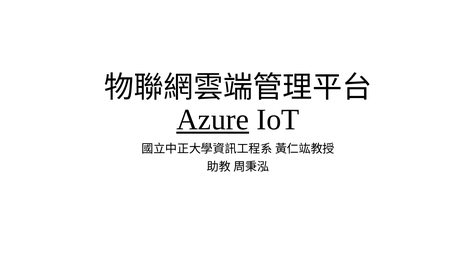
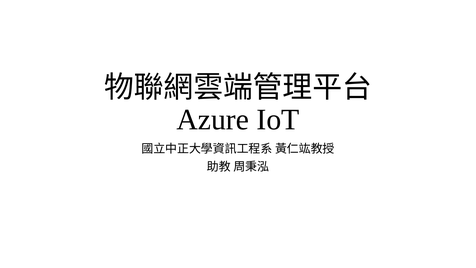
Azure underline: present -> none (213, 120)
